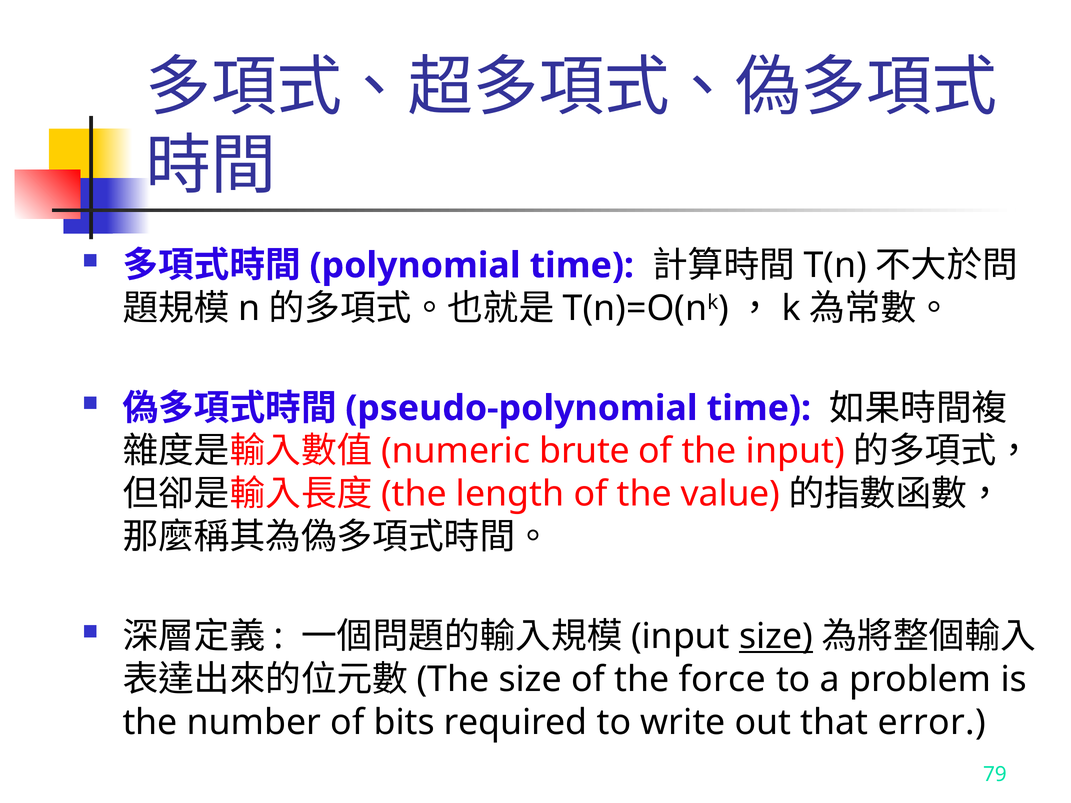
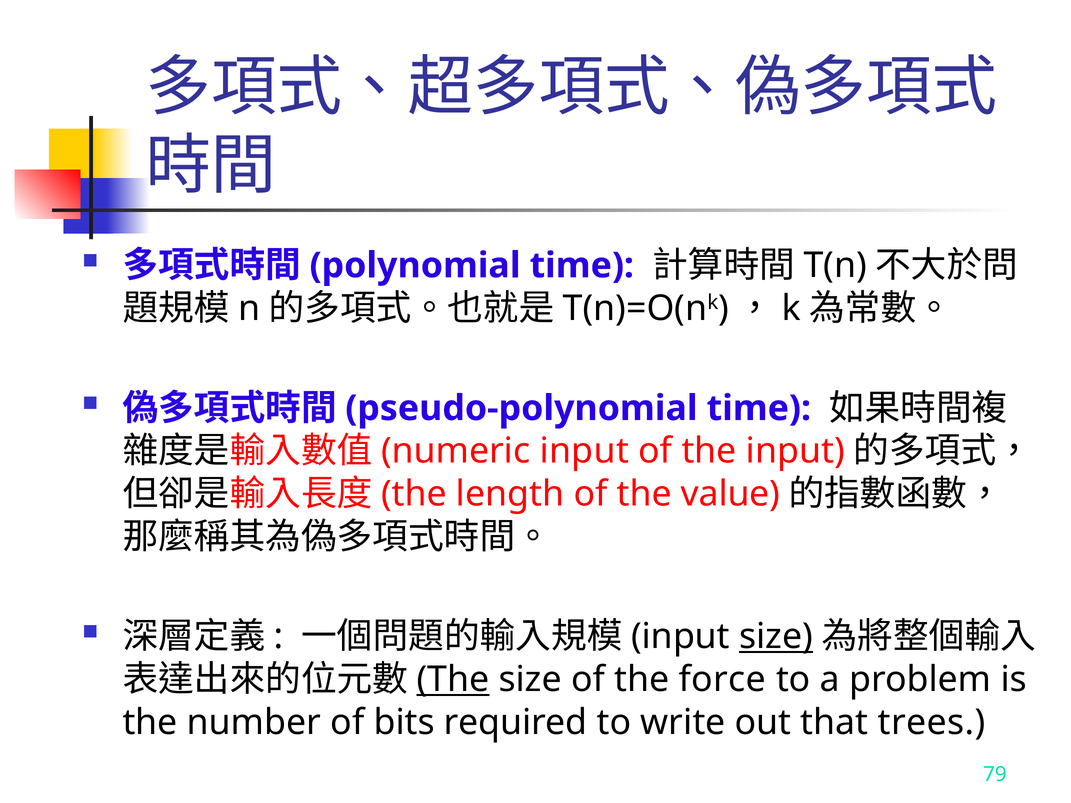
brute: brute -> input (584, 451)
The underline: none -> present (453, 680)
error: error -> trees (932, 723)
